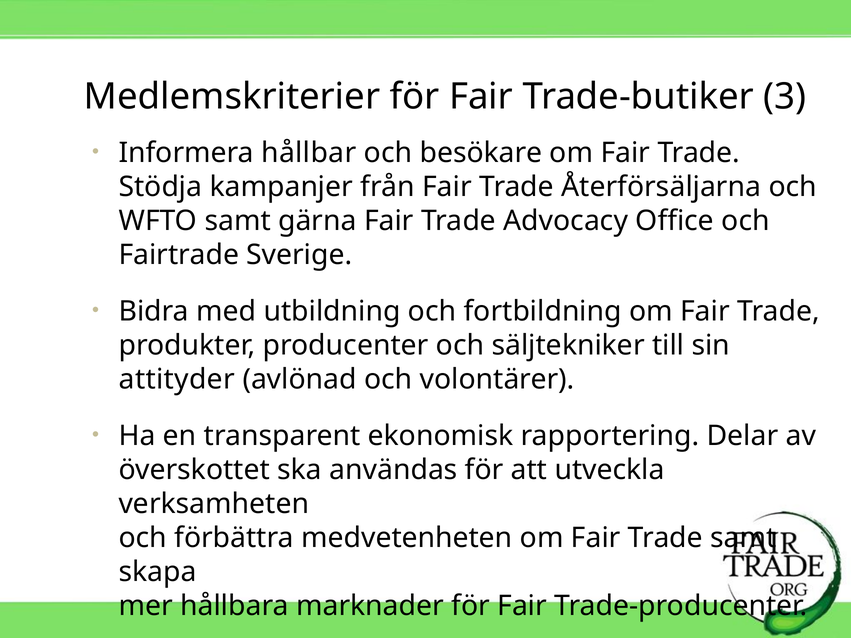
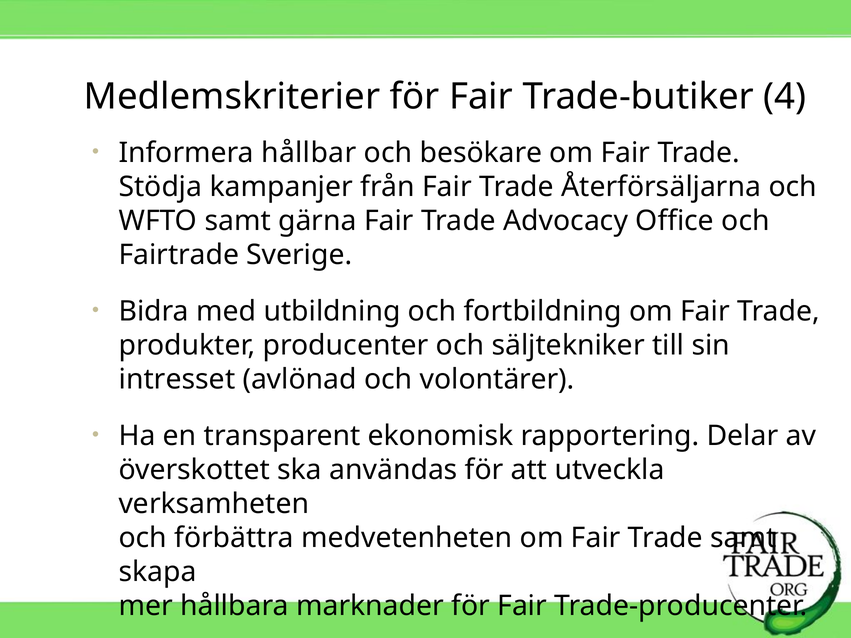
3: 3 -> 4 (785, 97)
attityder: attityder -> intresset (177, 380)
